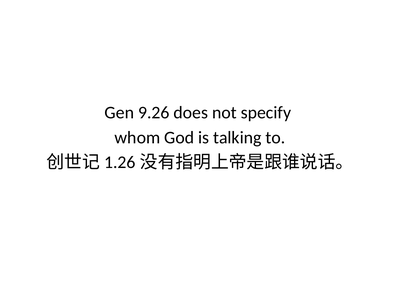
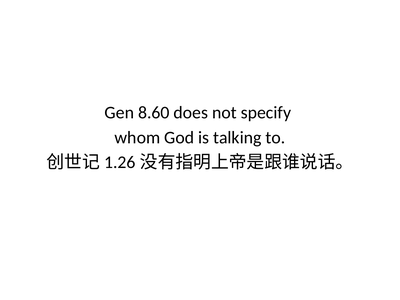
9.26: 9.26 -> 8.60 (154, 113)
